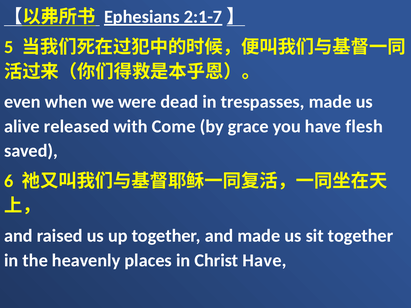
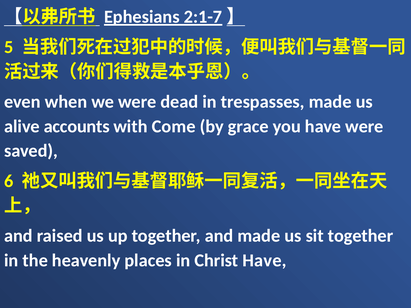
released: released -> accounts (77, 127)
have flesh: flesh -> were (364, 127)
